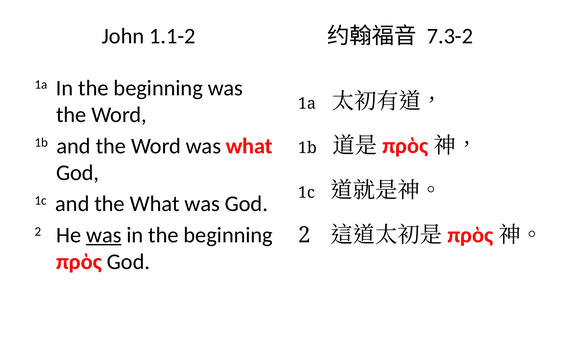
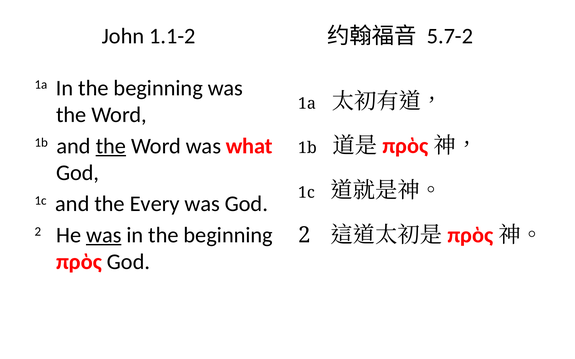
7.3-2: 7.3-2 -> 5.7-2 (450, 36)
the underline: none -> present (111, 146)
the What: What -> Every (155, 204)
